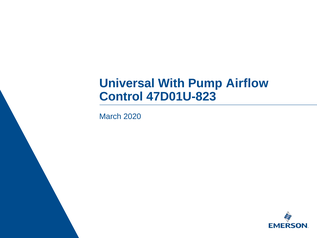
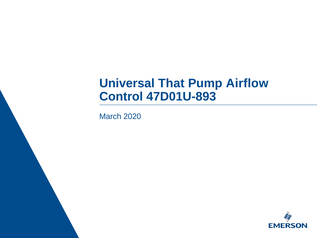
With: With -> That (171, 83)
47D01U-823: 47D01U-823 -> 47D01U-893 (181, 96)
